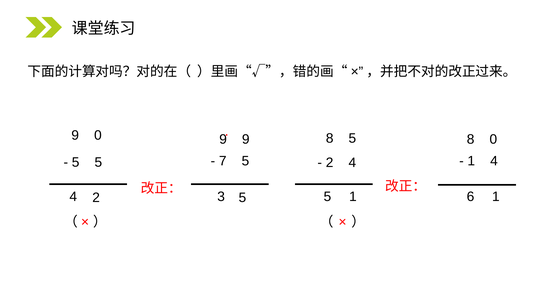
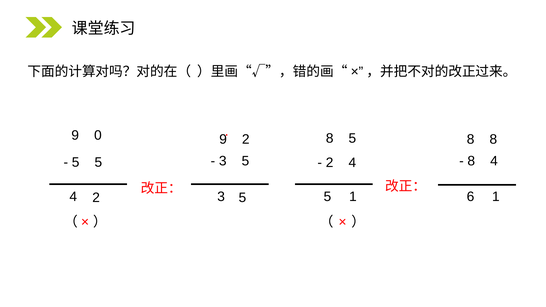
9 9: 9 -> 2 (246, 139)
8 0: 0 -> 8 (493, 139)
1: 1 -> 8 (471, 161)
7: 7 -> 3 (223, 161)
